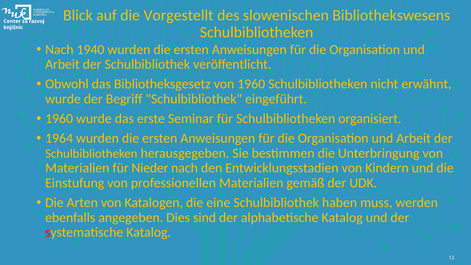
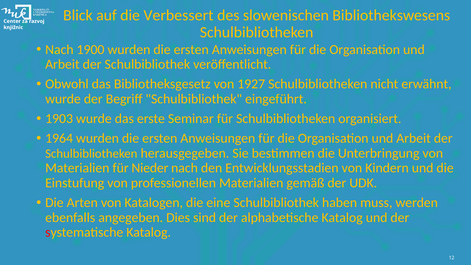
Vorgestellt: Vorgestellt -> Verbessert (178, 15)
1940: 1940 -> 1900 (91, 49)
von 1960: 1960 -> 1927 (251, 84)
1960: 1960 -> 1903 (59, 119)
